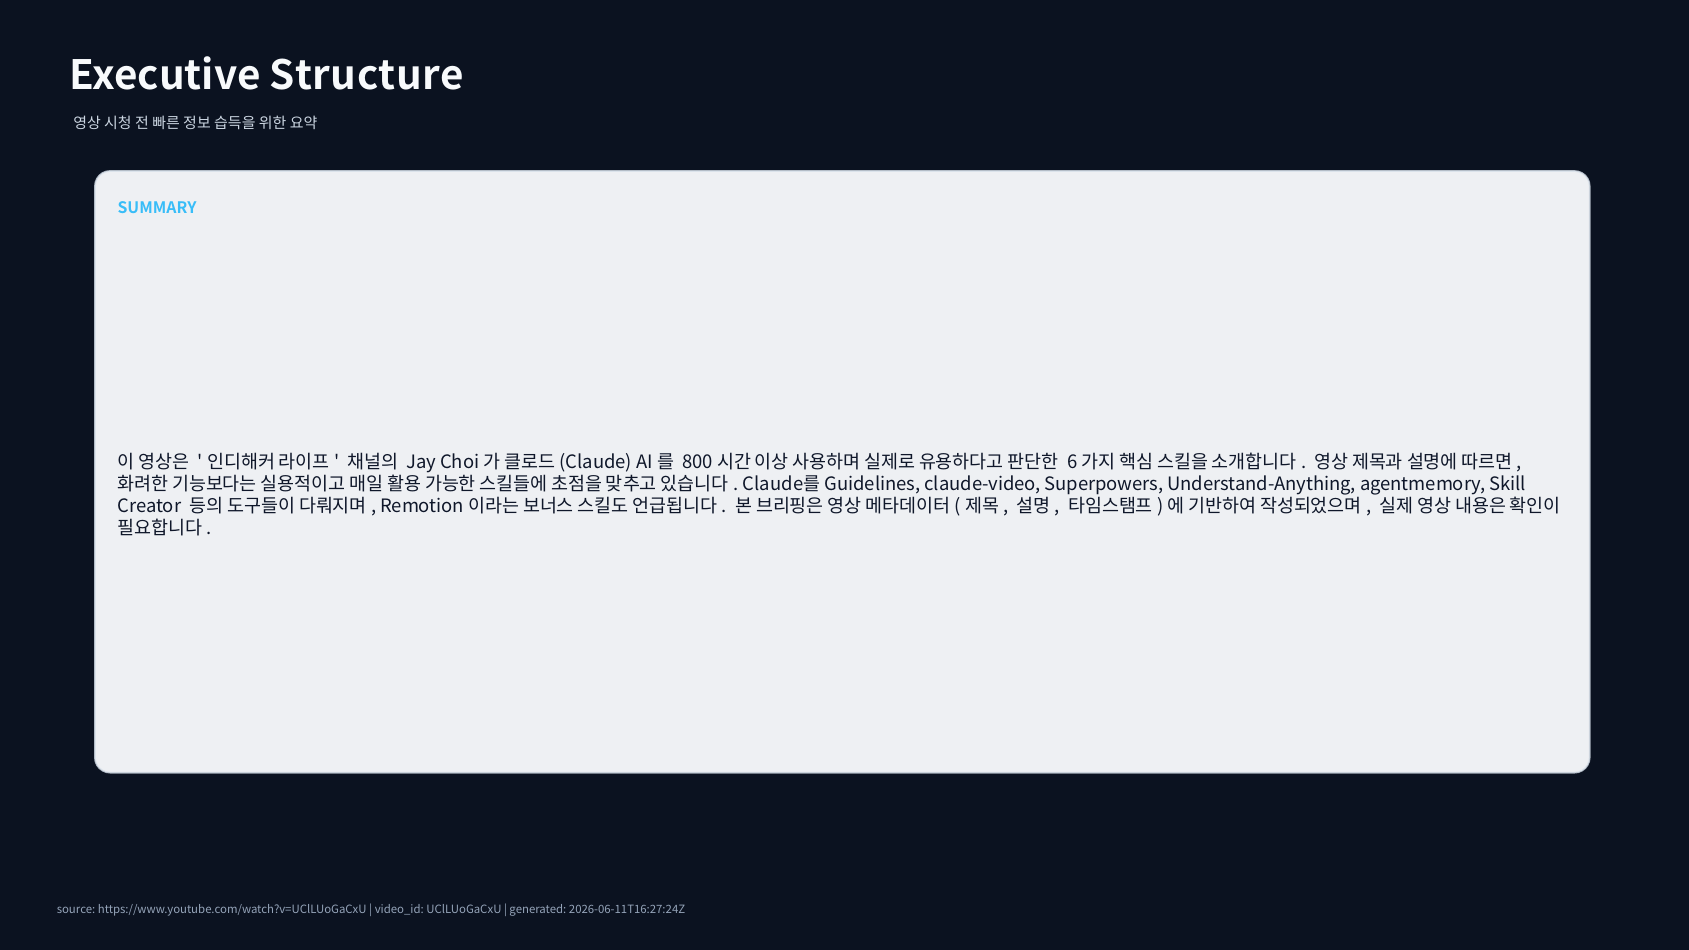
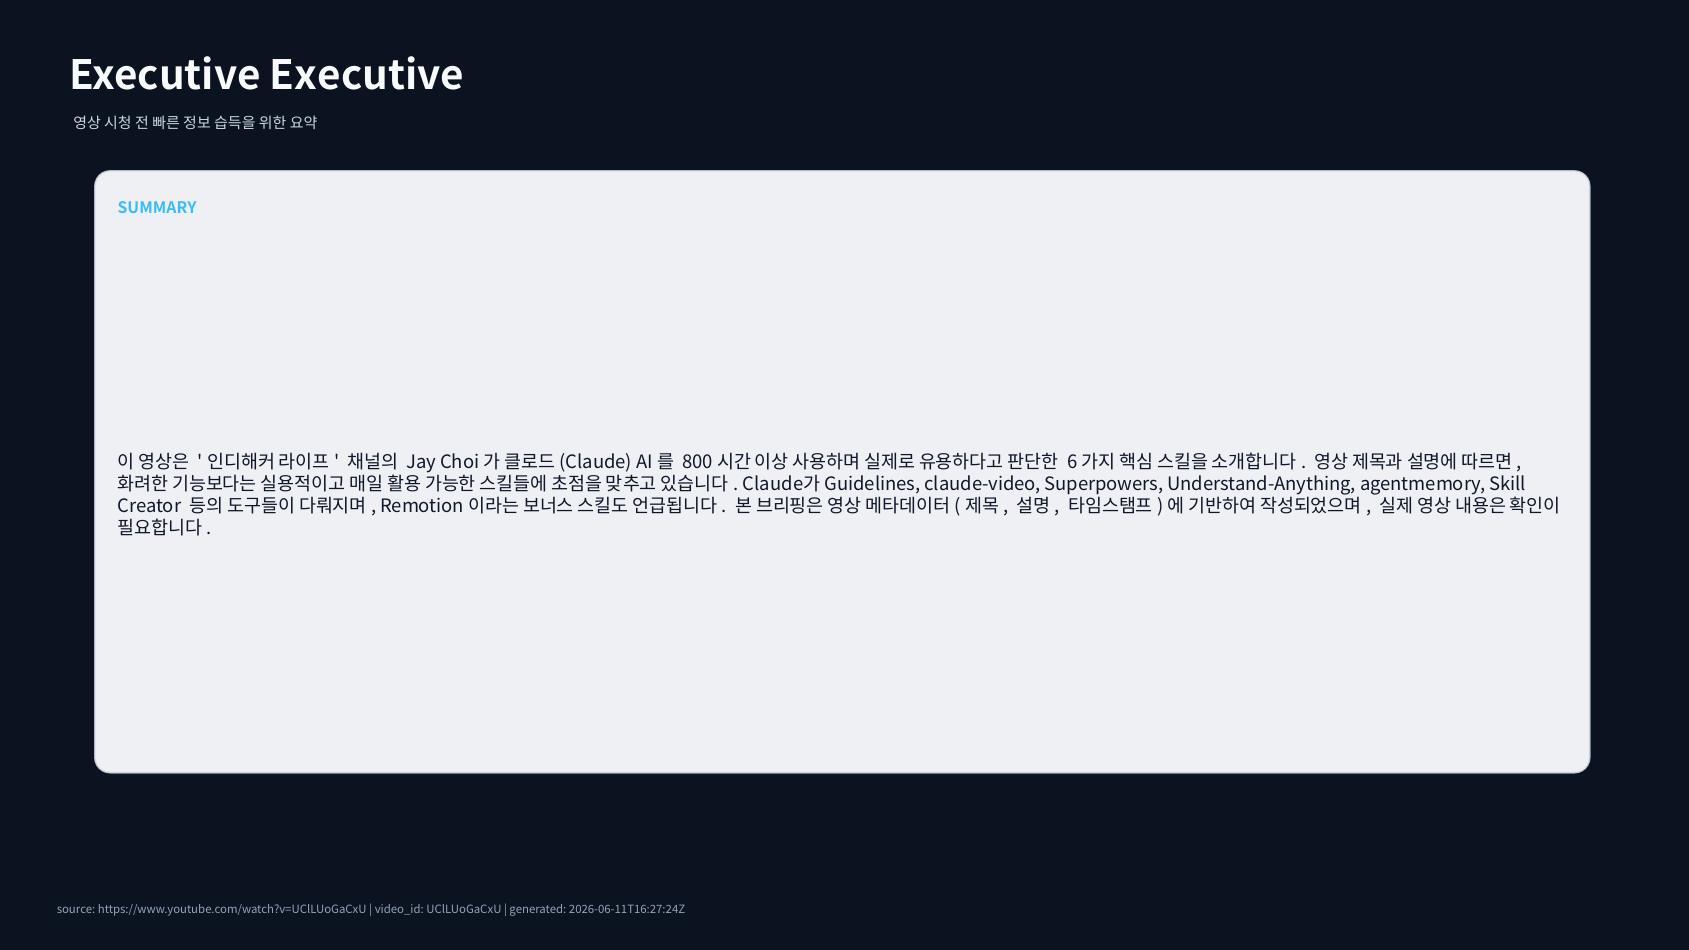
Executive Structure: Structure -> Executive (367, 76)
Claude를: Claude를 -> Claude가 (782, 485)
